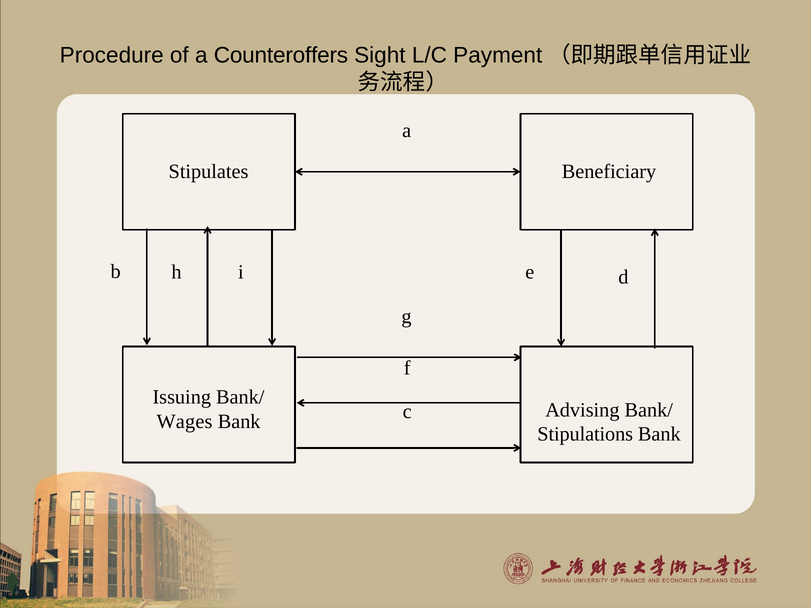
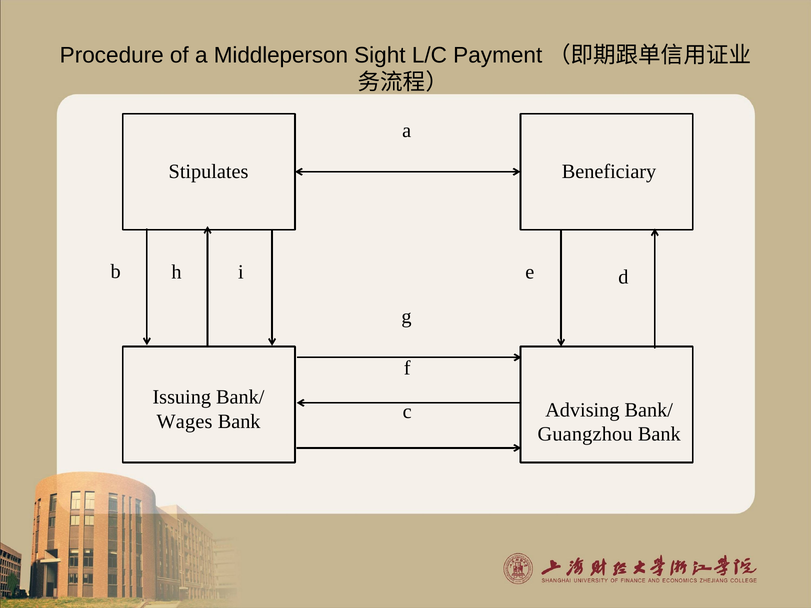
Counteroffers: Counteroffers -> Middleperson (281, 55)
Stipulations: Stipulations -> Guangzhou (585, 434)
